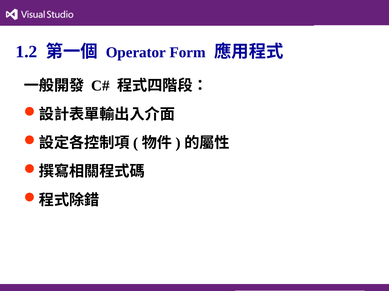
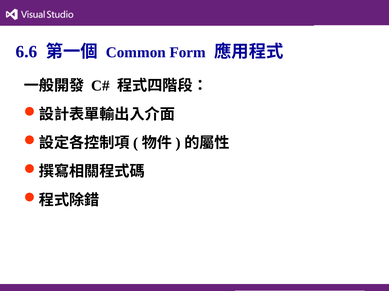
1.2: 1.2 -> 6.6 (27, 52)
Operator: Operator -> Common (136, 52)
